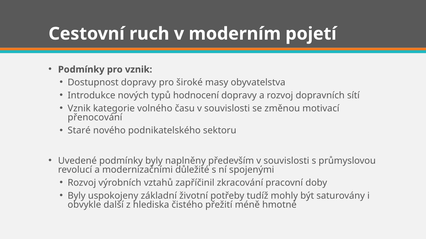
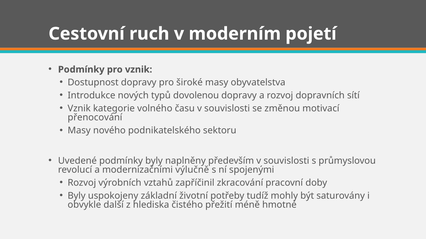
hodnocení: hodnocení -> dovolenou (196, 96)
Staré: Staré -> Masy (79, 131)
důležité: důležité -> výlučně (192, 170)
